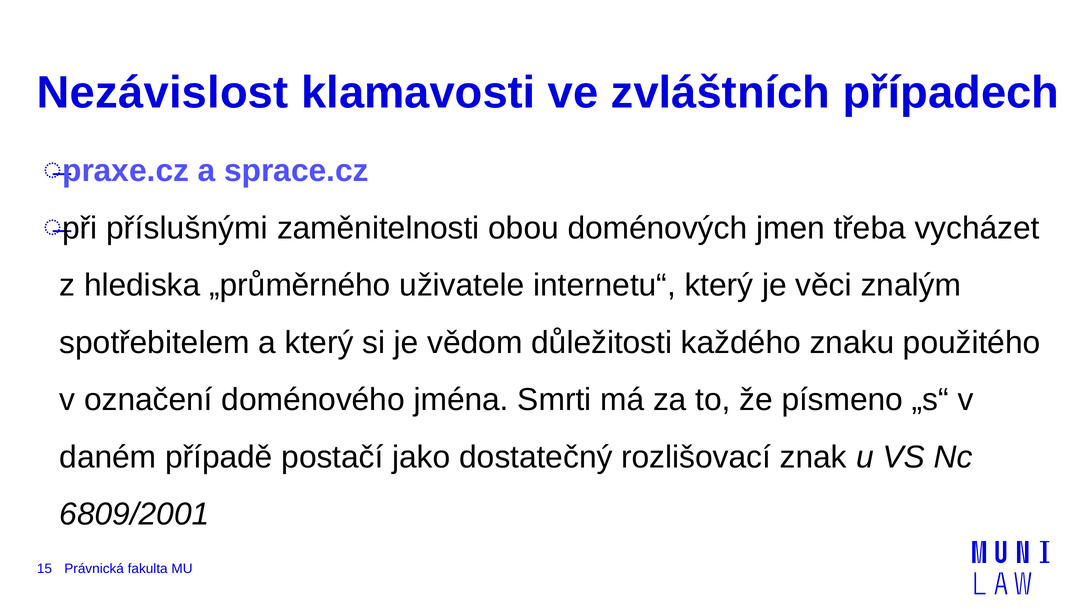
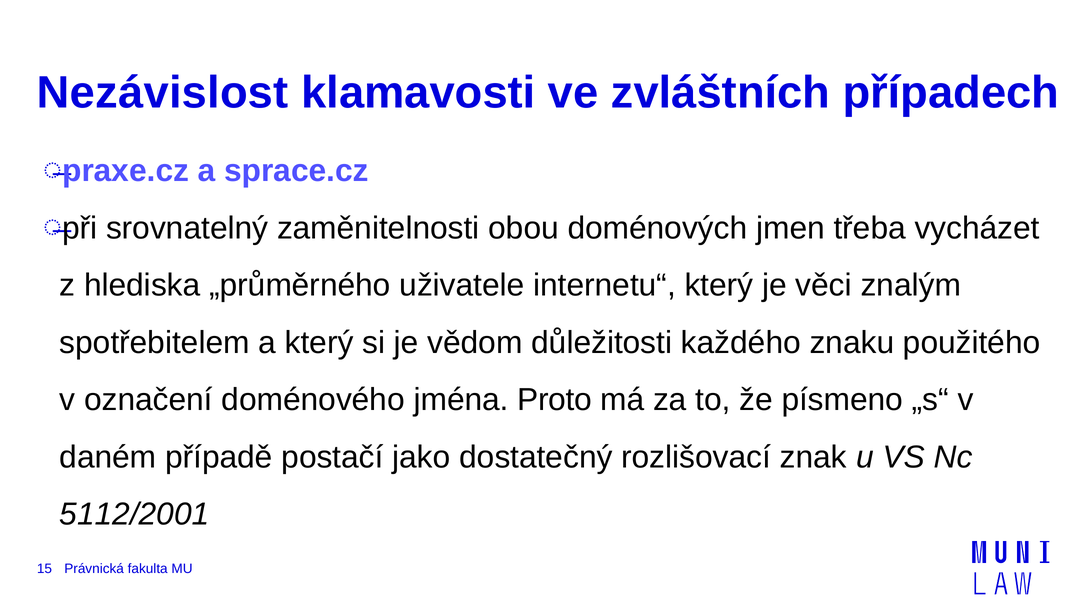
příslušnými: příslušnými -> srovnatelný (187, 228)
Smrti: Smrti -> Proto (555, 400)
6809/2001: 6809/2001 -> 5112/2001 (134, 514)
